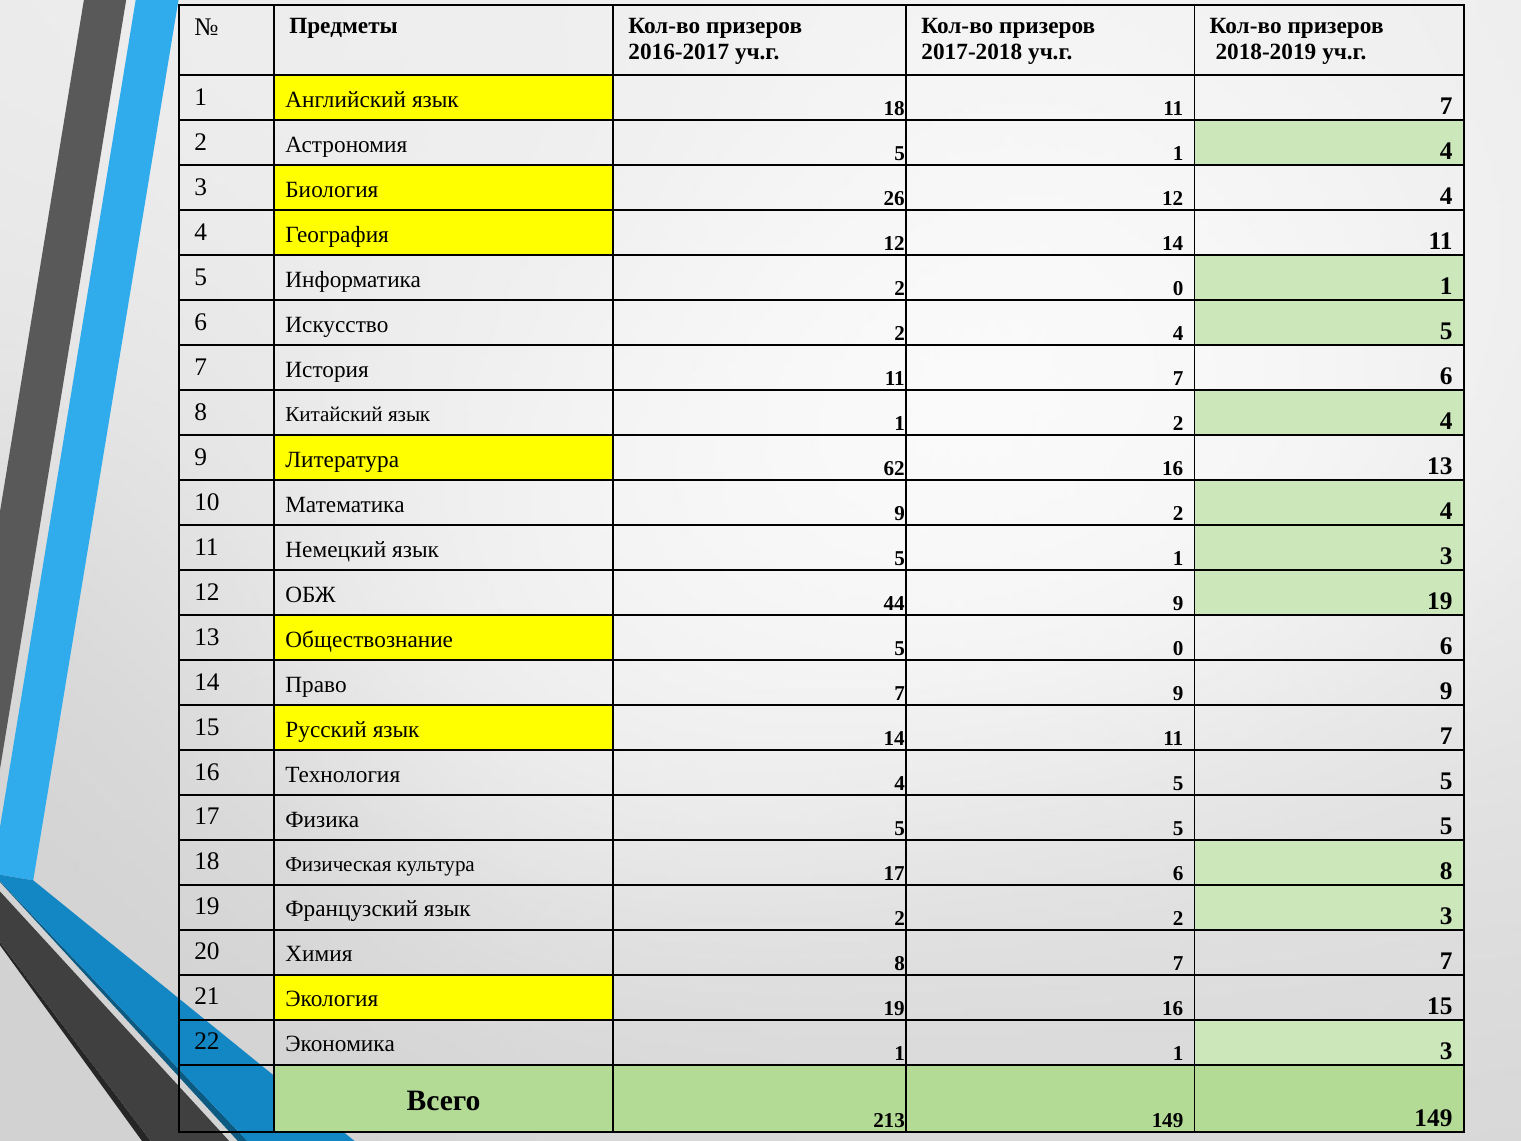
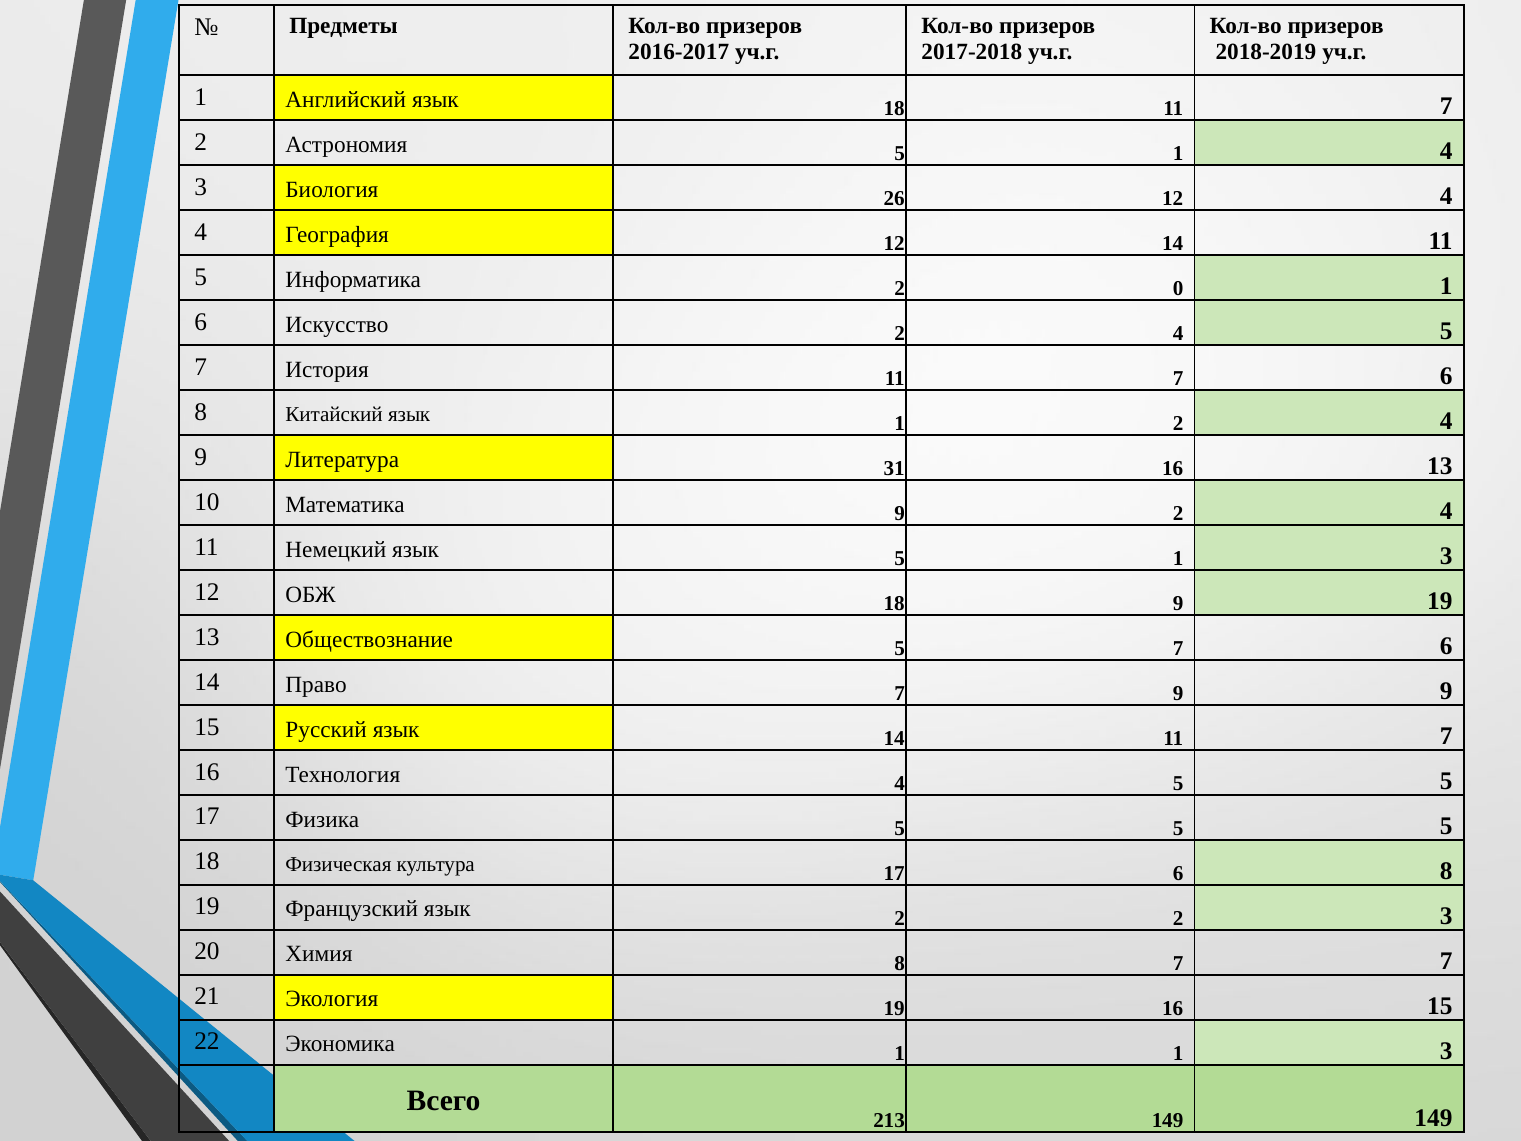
62: 62 -> 31 (894, 468)
ОБЖ 44: 44 -> 18 (894, 603)
Обществознание 5 0: 0 -> 7 (1178, 648)
